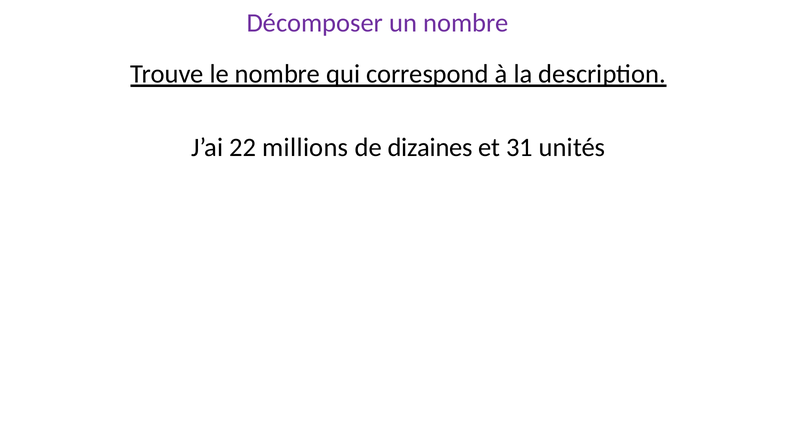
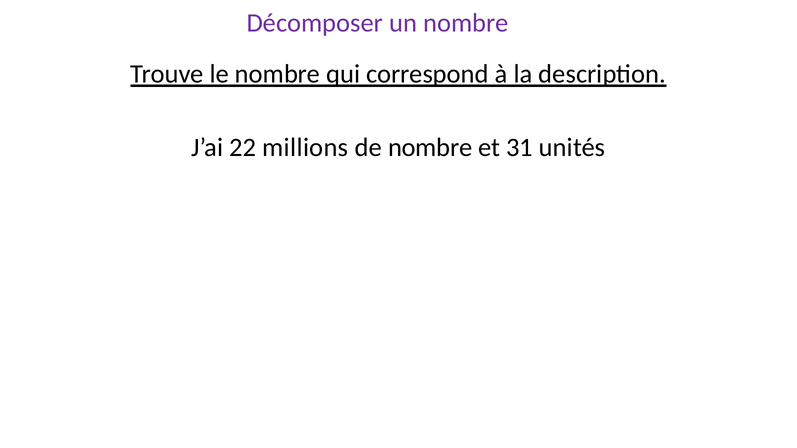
de dizaines: dizaines -> nombre (430, 148)
